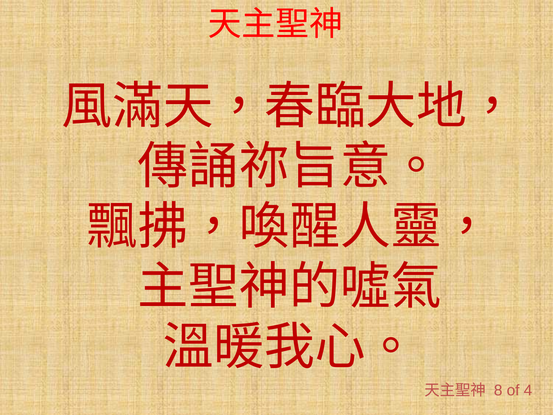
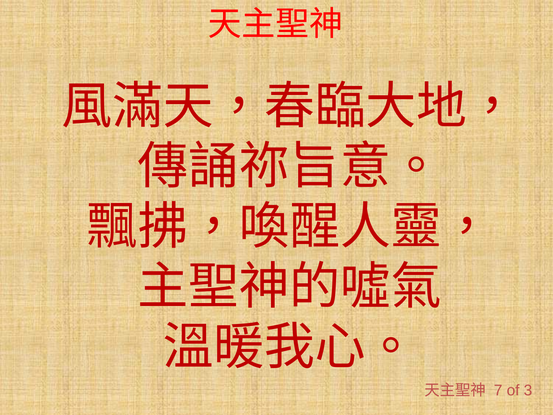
8: 8 -> 7 (498, 390)
4: 4 -> 3 (528, 390)
